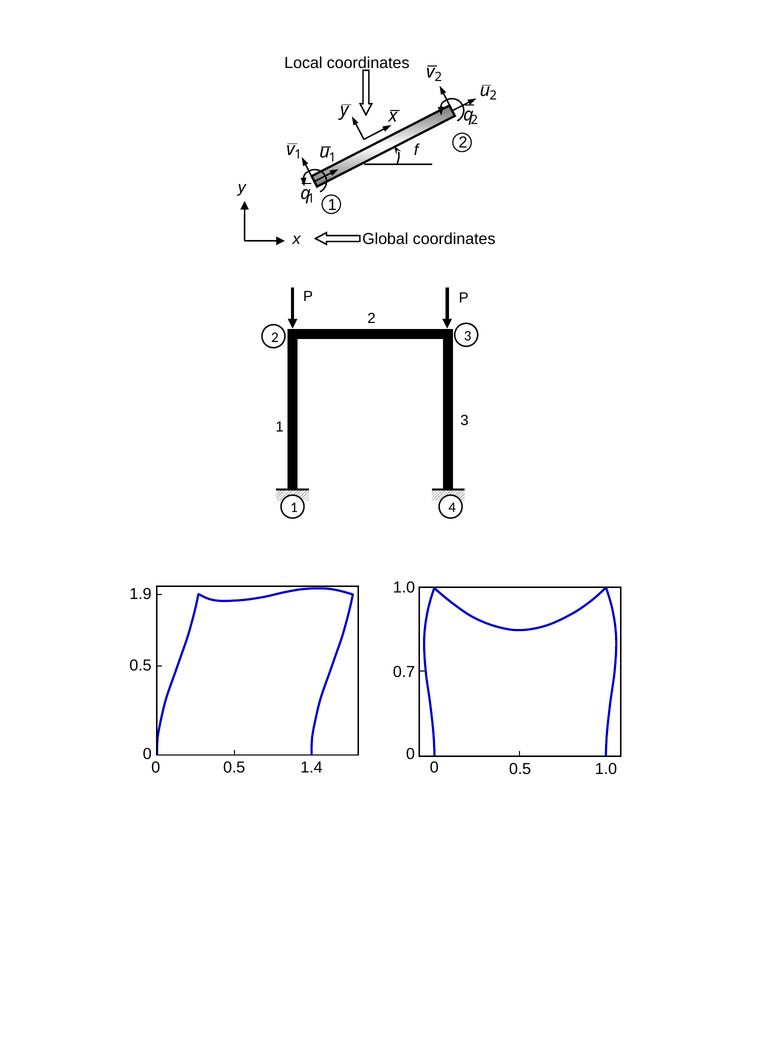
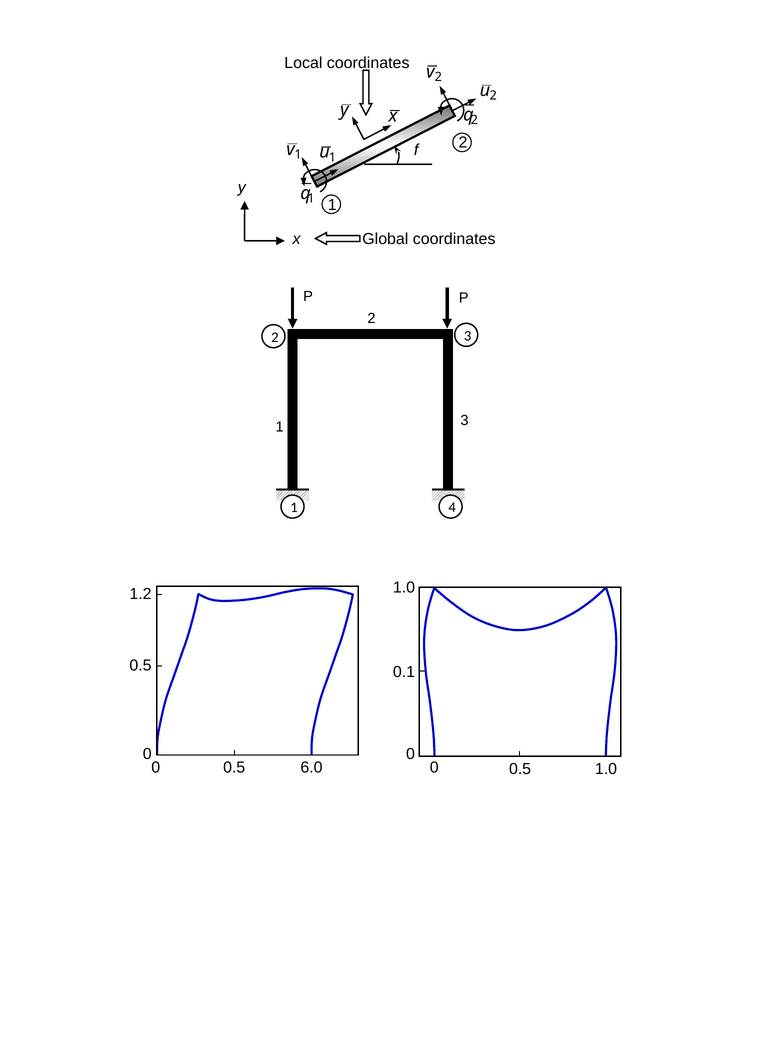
1.9: 1.9 -> 1.2 (141, 594)
0.7: 0.7 -> 0.1 (404, 672)
1.4: 1.4 -> 6.0 (311, 768)
